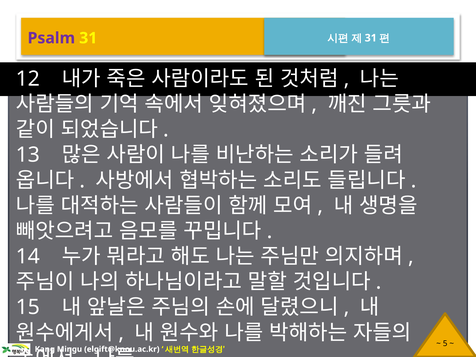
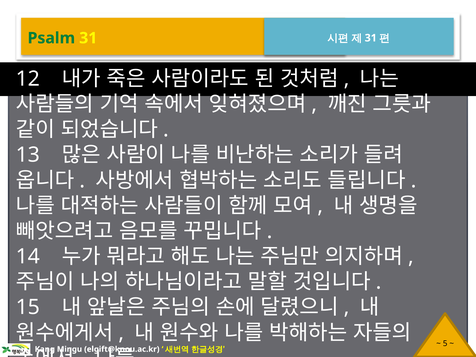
Psalm colour: purple -> green (51, 38)
